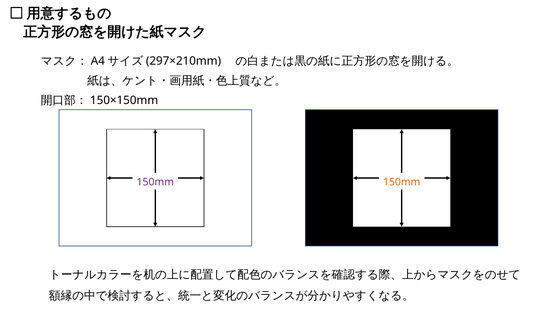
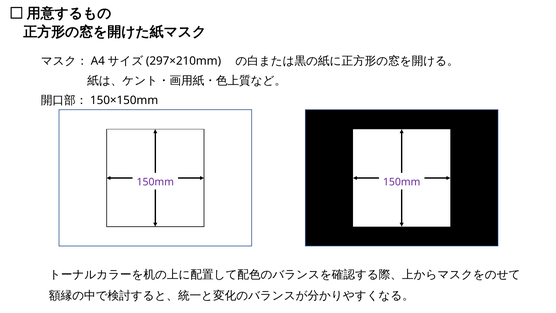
150mm colour: orange -> purple (402, 182)
